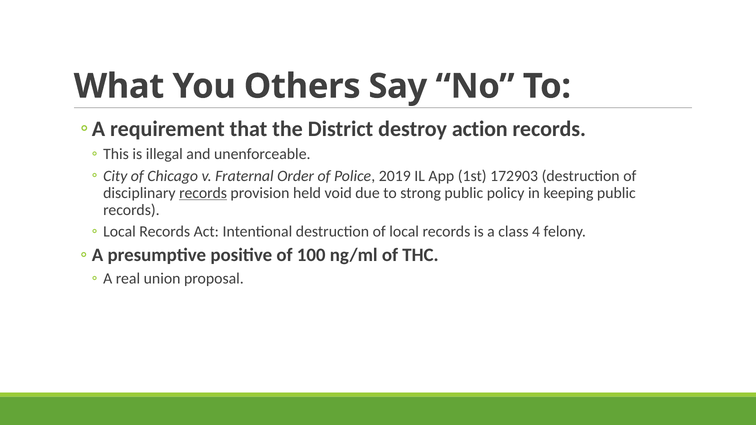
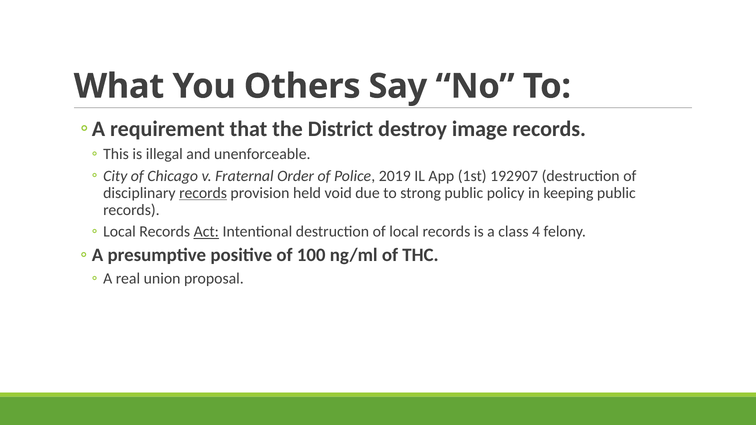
action: action -> image (480, 129)
172903: 172903 -> 192907 (514, 176)
Act underline: none -> present (206, 232)
